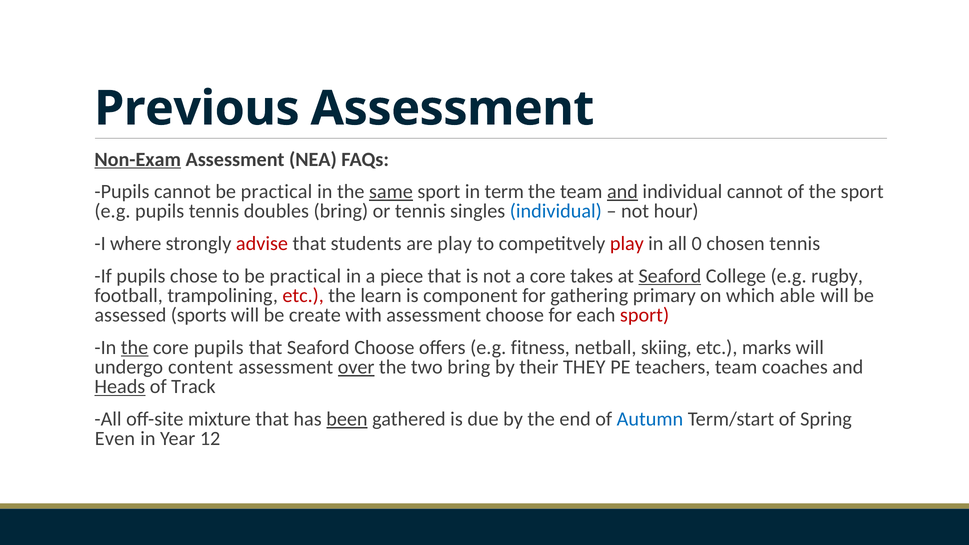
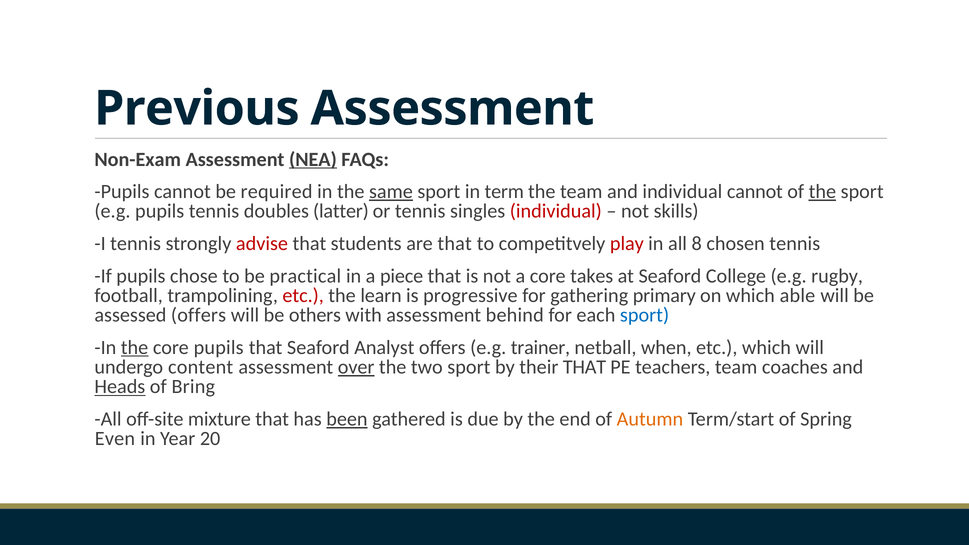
Non-Exam underline: present -> none (138, 159)
NEA underline: none -> present (313, 159)
cannot be practical: practical -> required (277, 192)
and underline: present -> none (622, 192)
the underline: none -> present (822, 192)
doubles bring: bring -> latter (341, 211)
individual colour: blue -> red (556, 211)
hour: hour -> skills (676, 211)
I where: where -> tennis (136, 244)
are play: play -> that (455, 244)
0: 0 -> 8 (697, 244)
Seaford underline: present -> none (670, 276)
component: component -> progressive (470, 296)
assessed sports: sports -> offers (199, 315)
create: create -> others (315, 315)
assessment choose: choose -> behind (515, 315)
sport colour: red -> blue (645, 315)
Seaford Choose: Choose -> Analyst (384, 347)
fitness: fitness -> trainer (540, 347)
skiing: skiing -> when (666, 347)
etc marks: marks -> which (766, 347)
two bring: bring -> sport (469, 367)
their THEY: THEY -> THAT (584, 367)
Track: Track -> Bring (193, 387)
Autumn colour: blue -> orange (650, 419)
12: 12 -> 20 (210, 439)
